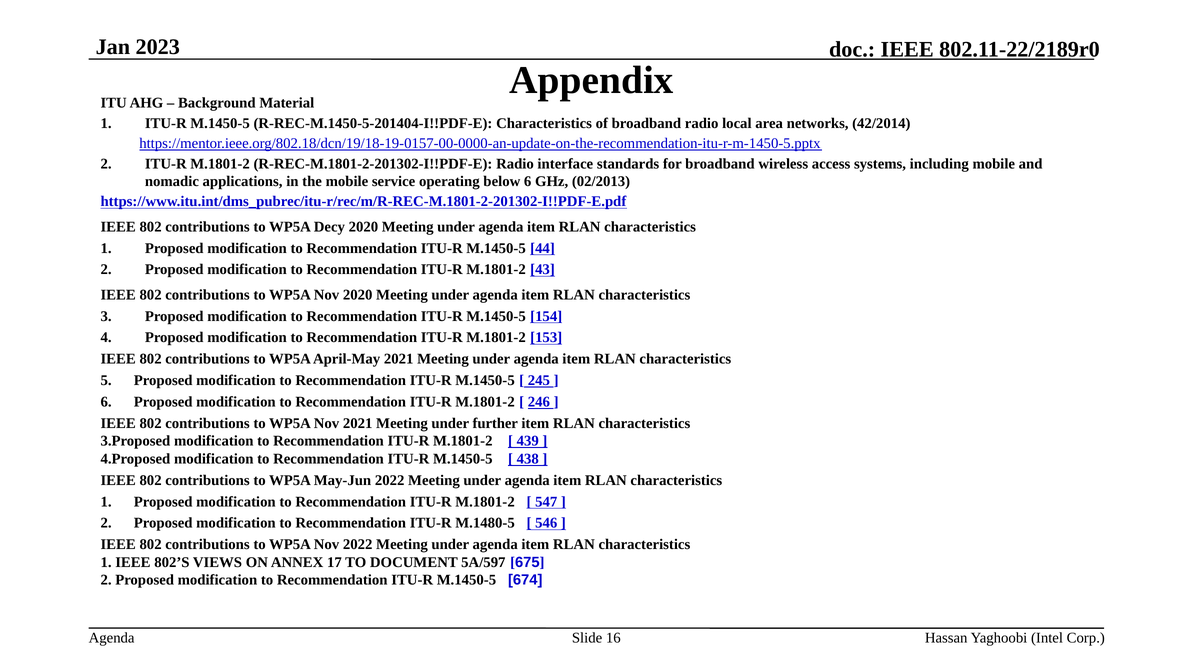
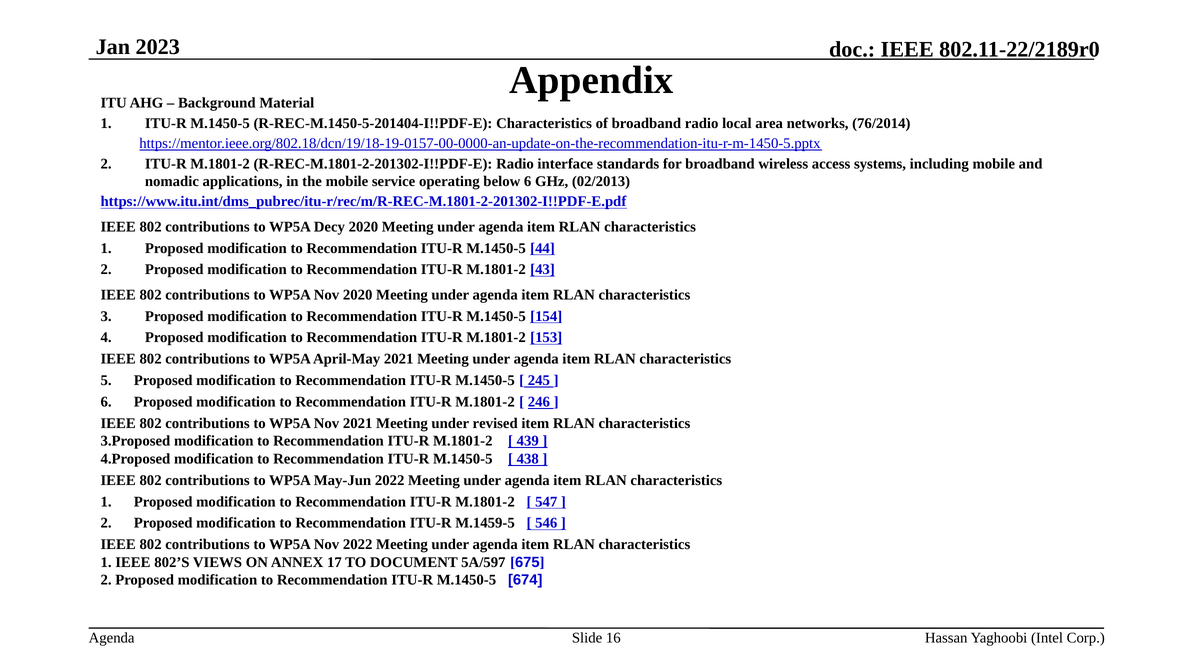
42/2014: 42/2014 -> 76/2014 (881, 123)
further: further -> revised (495, 424)
M.1480-5: M.1480-5 -> M.1459-5 (485, 523)
